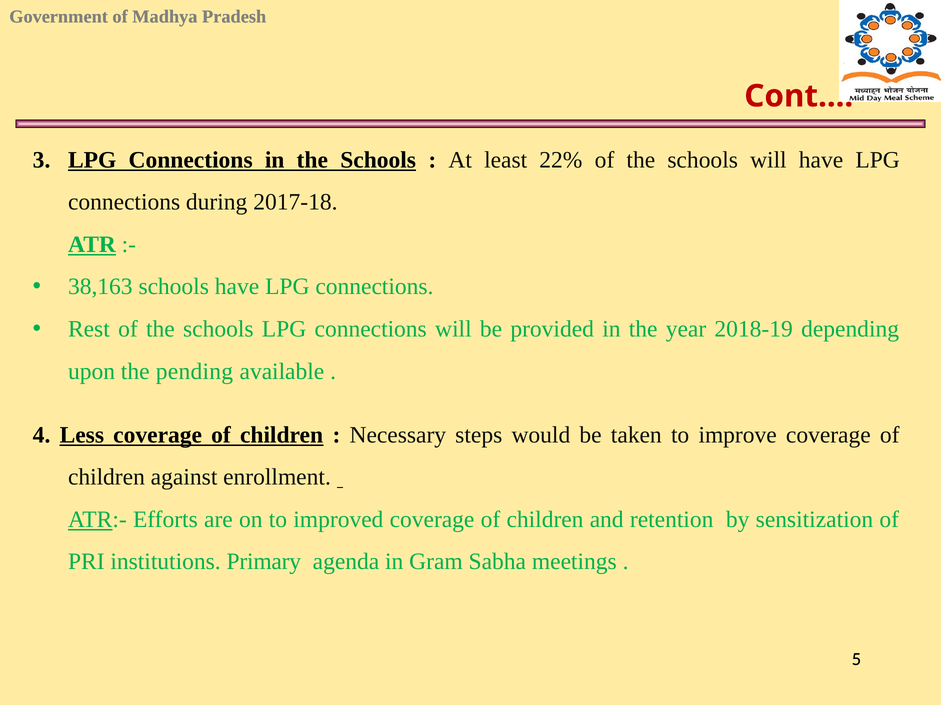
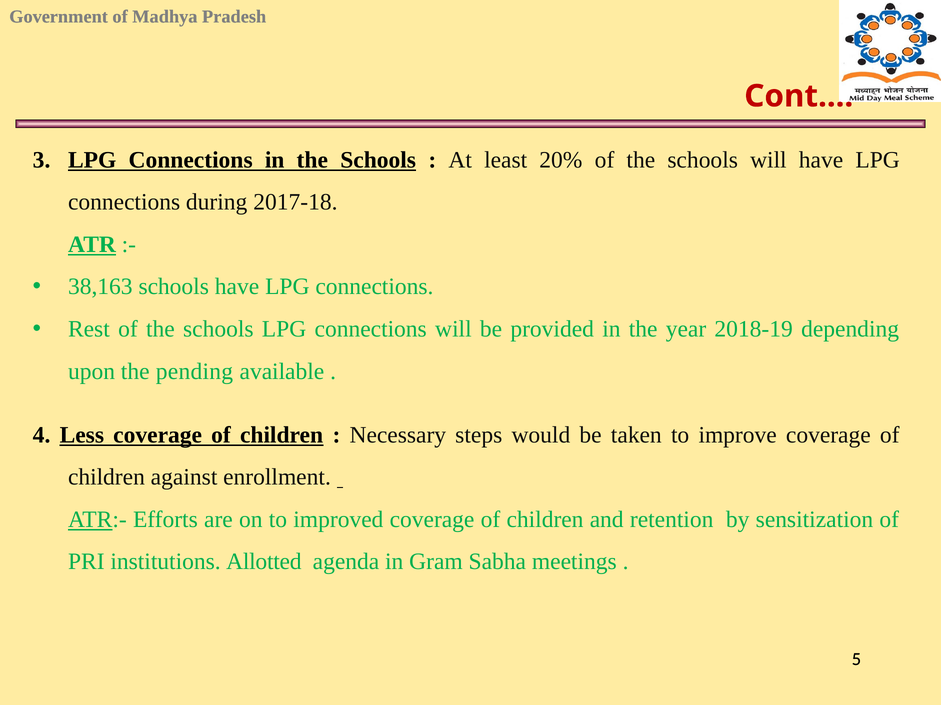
22%: 22% -> 20% (561, 160)
Primary: Primary -> Allotted (264, 562)
